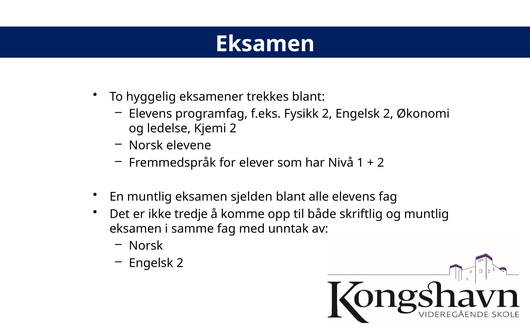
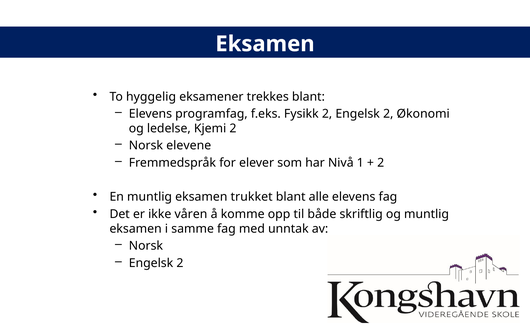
sjelden: sjelden -> trukket (252, 197)
tredje: tredje -> våren (191, 214)
